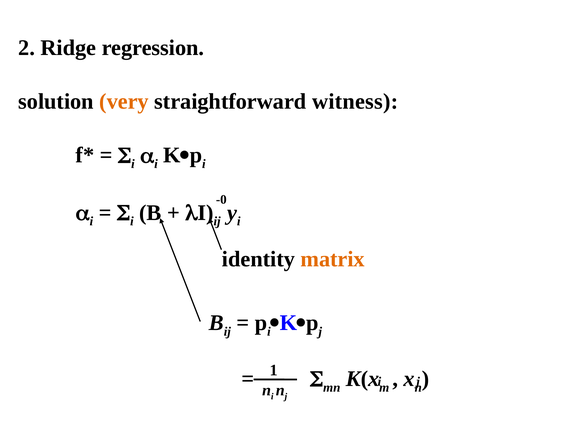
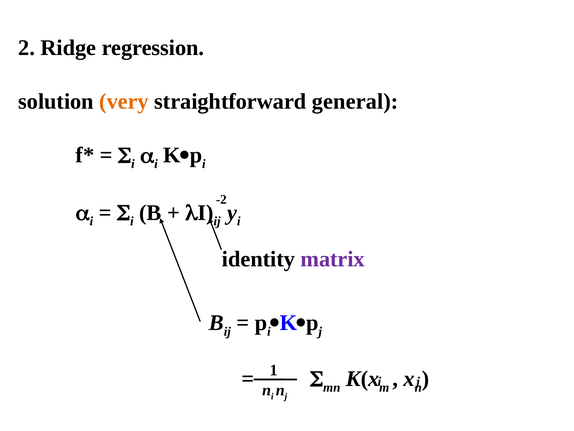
witness: witness -> general (355, 101)
-0: -0 -> -2 (221, 199)
matrix colour: orange -> purple (333, 259)
